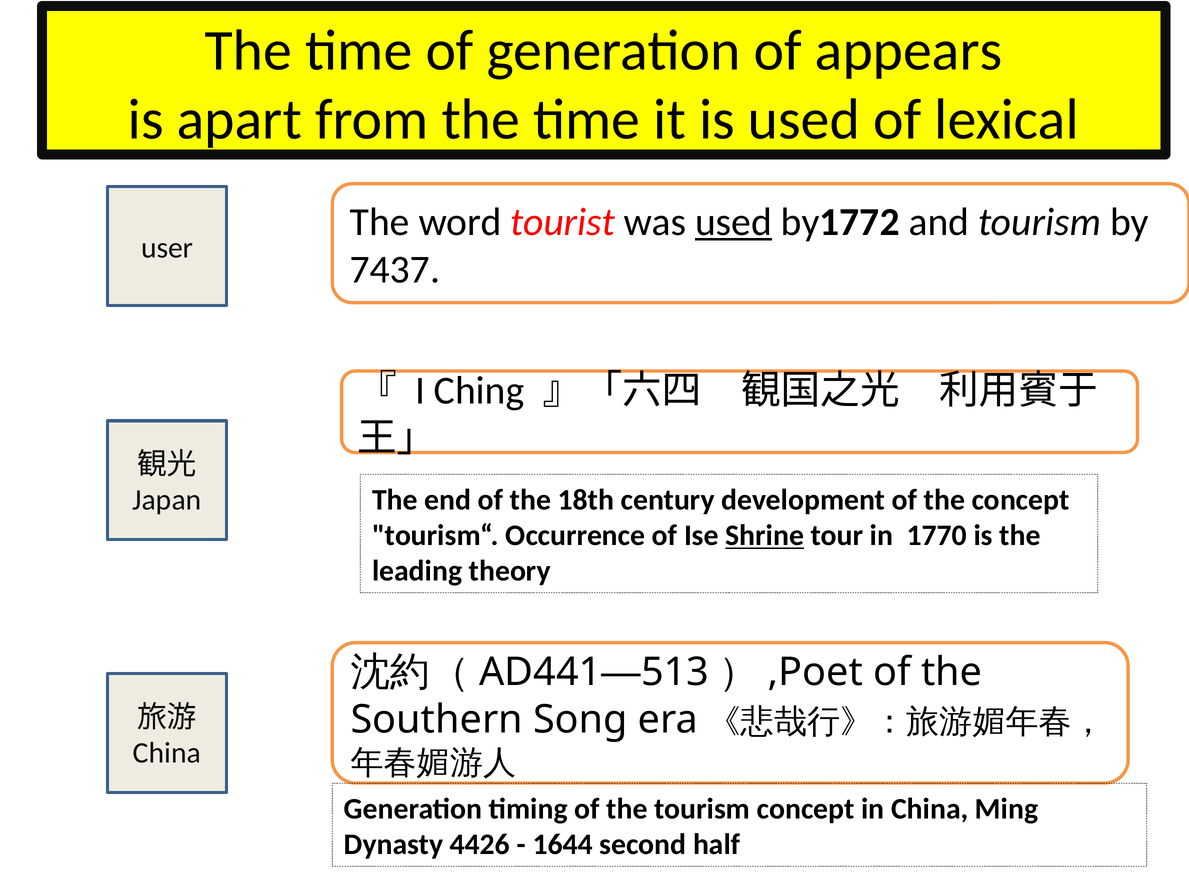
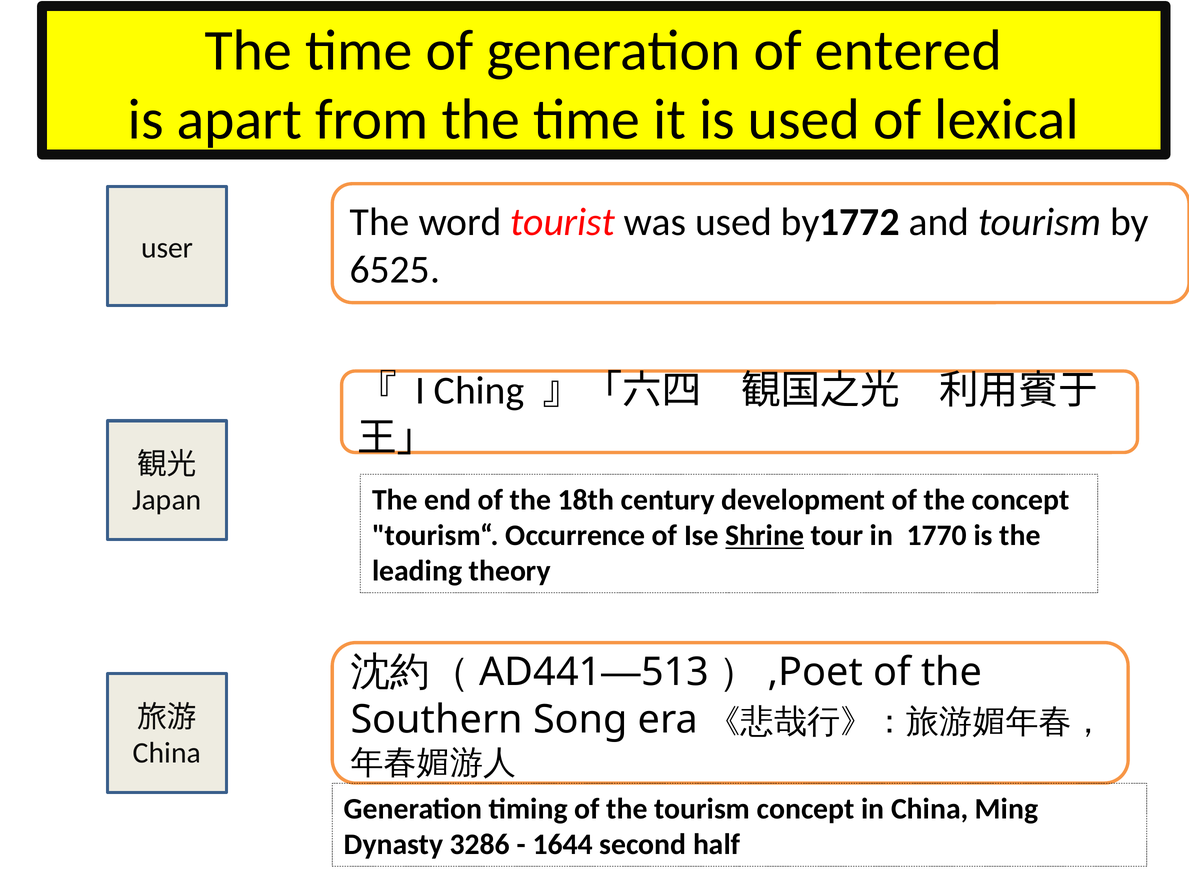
appears: appears -> entered (909, 50)
used underline: present -> none (733, 222)
7437: 7437 -> 6525 (395, 270)
4426: 4426 -> 3286 (480, 844)
